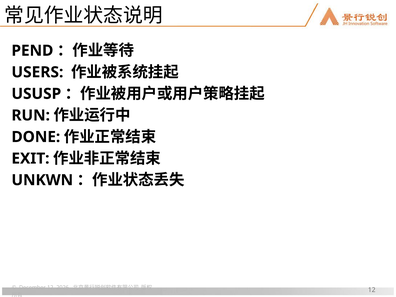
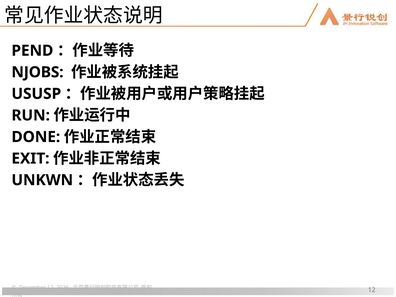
USERS: USERS -> NJOBS (37, 72)
